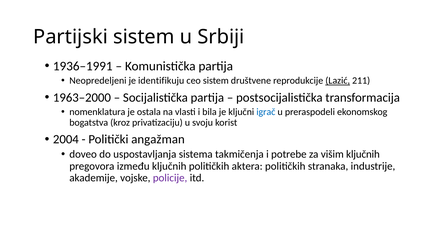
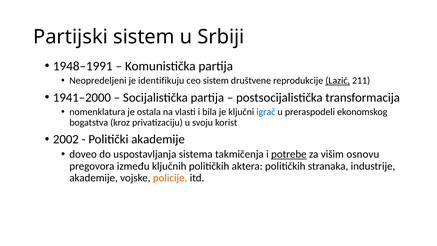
1936–1991: 1936–1991 -> 1948–1991 (83, 66)
1963–2000: 1963–2000 -> 1941–2000 (82, 97)
2004: 2004 -> 2002 (66, 139)
Politički angažman: angažman -> akademije (158, 139)
potrebe underline: none -> present (289, 154)
višim ključnih: ključnih -> osnovu (363, 154)
policije colour: purple -> orange (170, 178)
